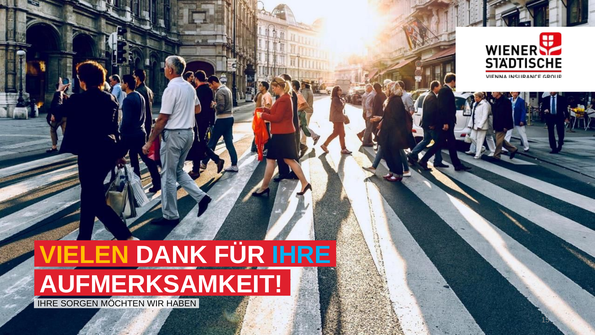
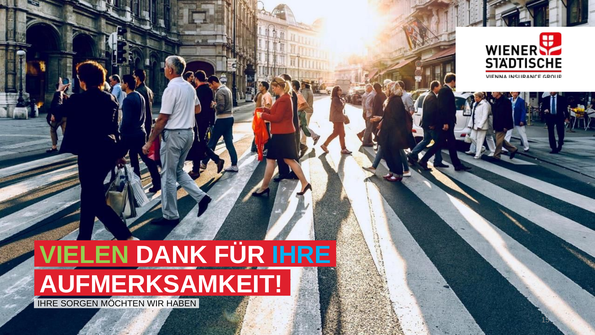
VIELEN colour: yellow -> light green (84, 255)
